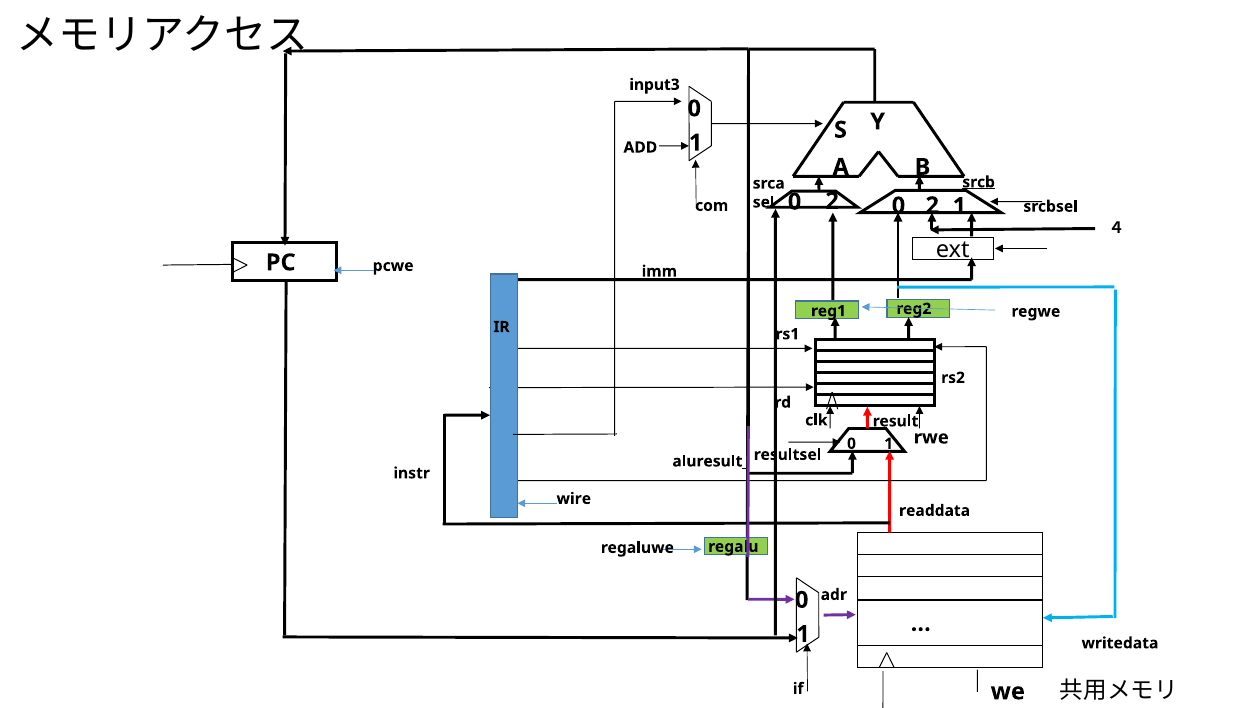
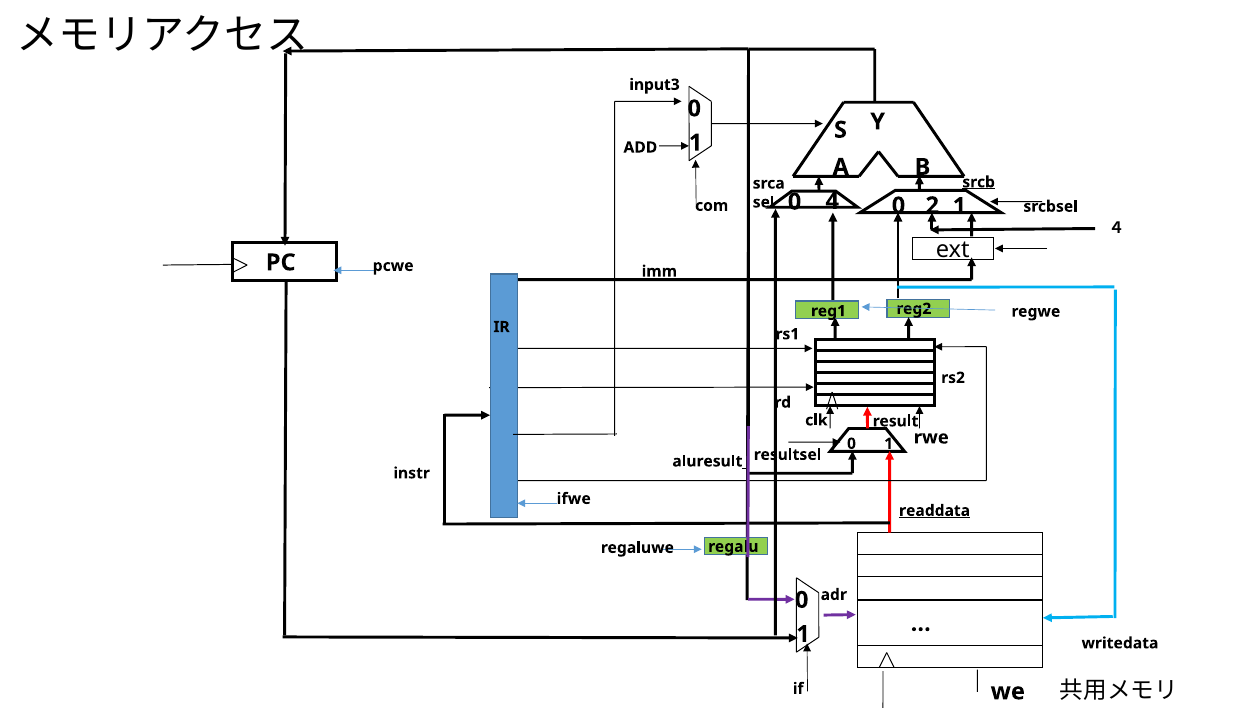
0 2: 2 -> 4 (832, 201)
wire: wire -> ifwe (574, 499)
readdata underline: none -> present (935, 511)
